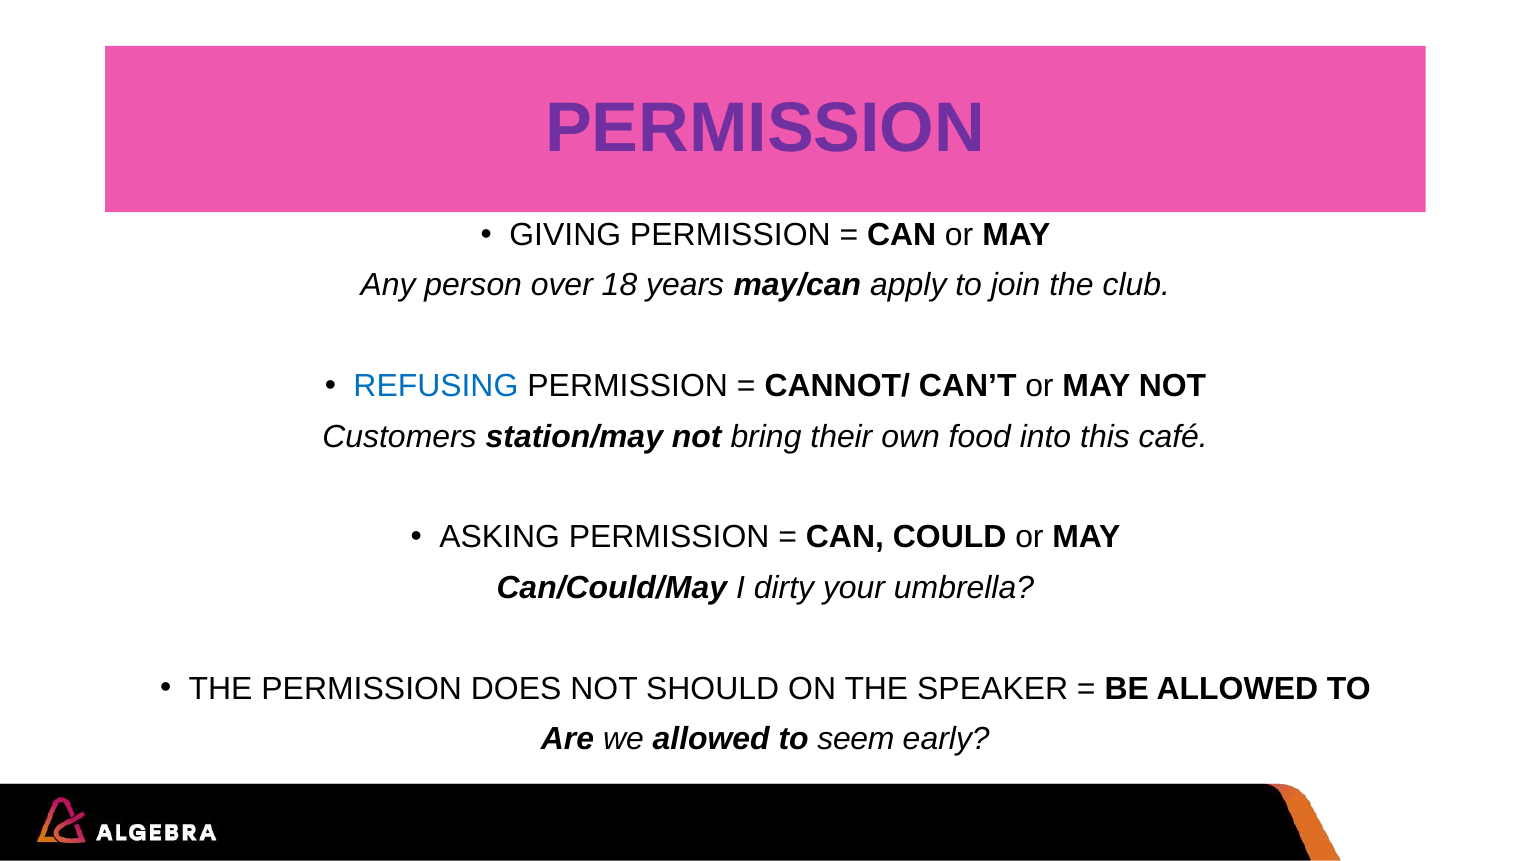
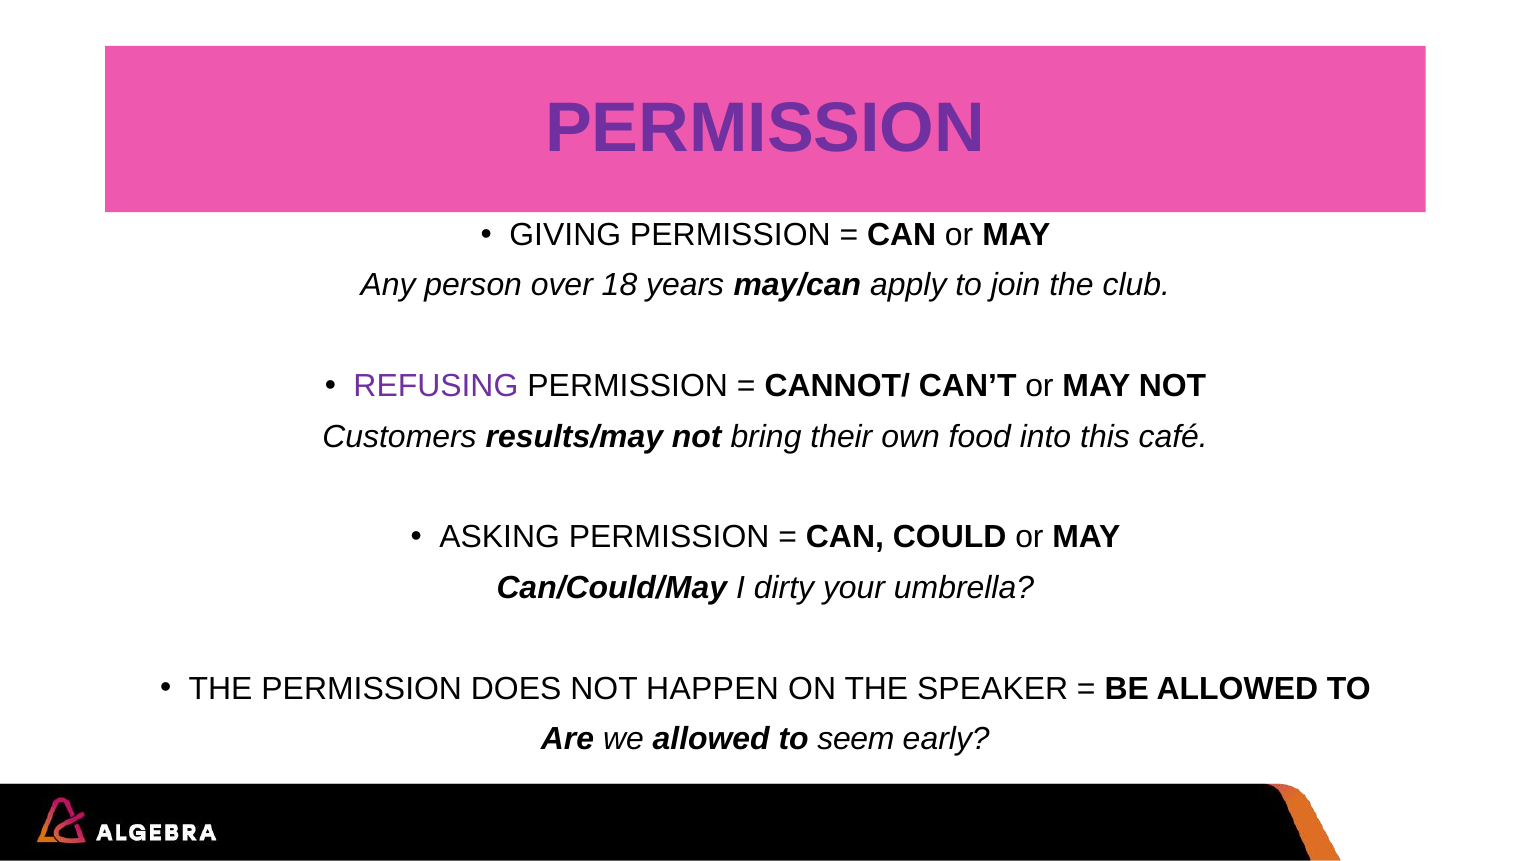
REFUSING colour: blue -> purple (436, 386)
station/may: station/may -> results/may (574, 437)
SHOULD: SHOULD -> HAPPEN (713, 689)
